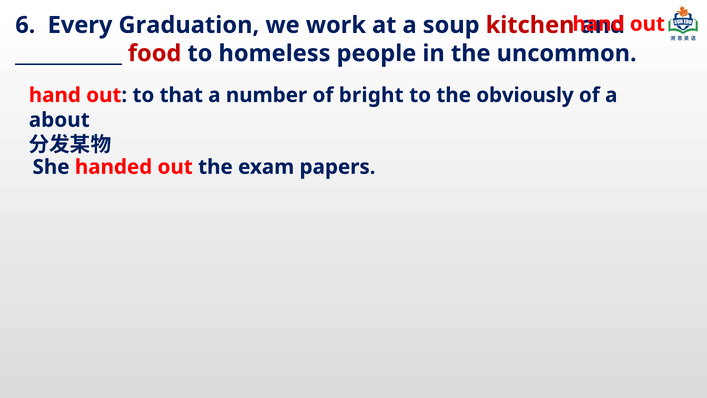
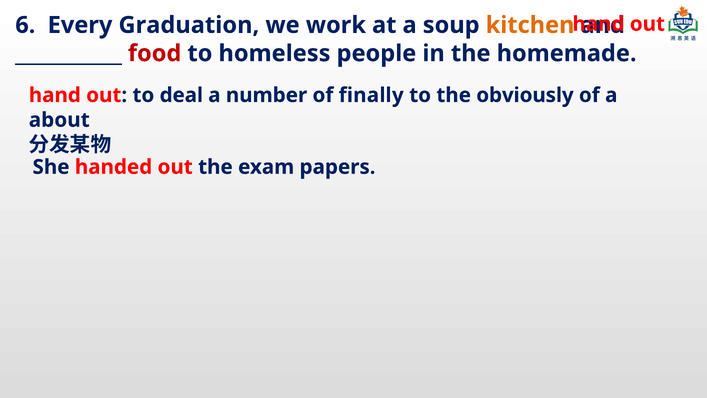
kitchen colour: red -> orange (530, 25)
uncommon: uncommon -> homemade (567, 53)
that: that -> deal (181, 95)
bright: bright -> finally (371, 95)
